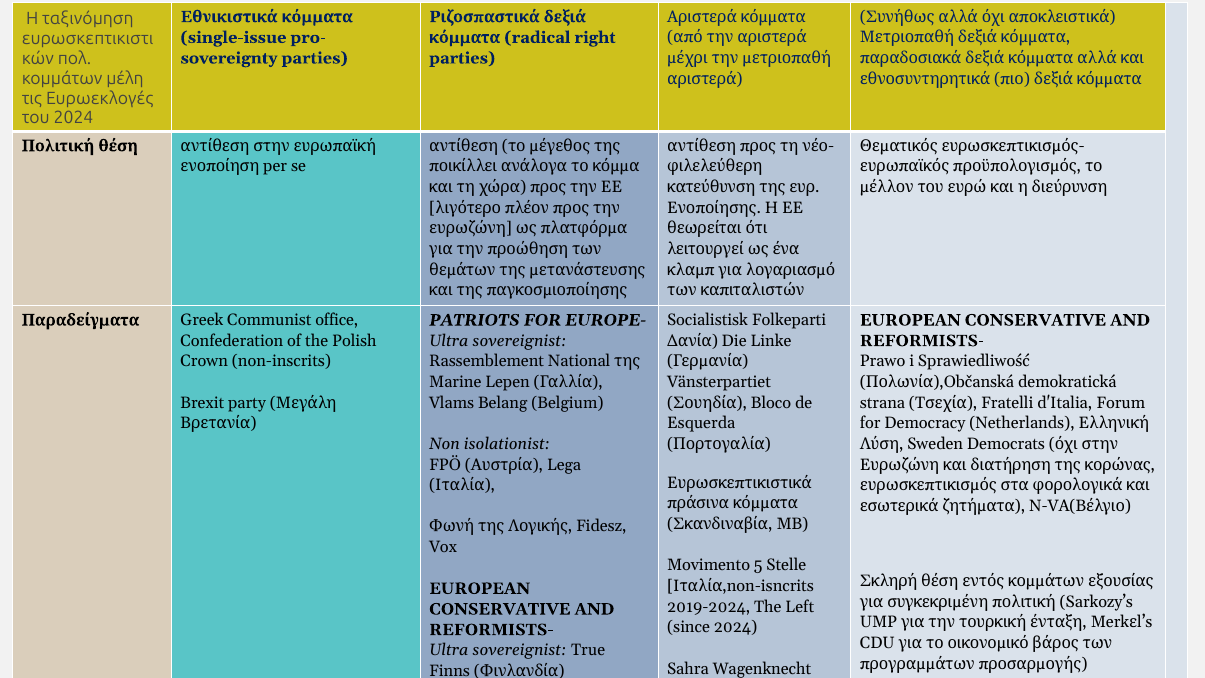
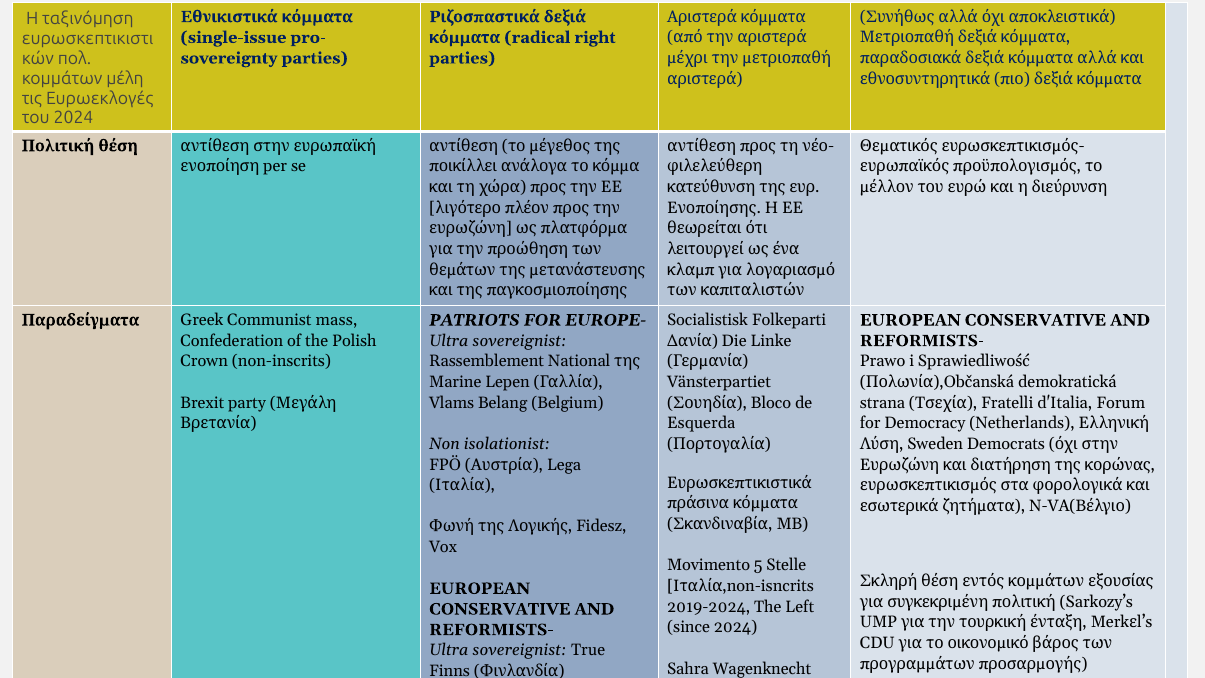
office: office -> mass (337, 320)
